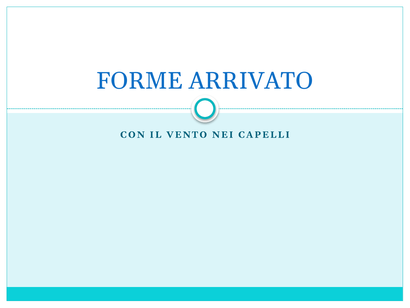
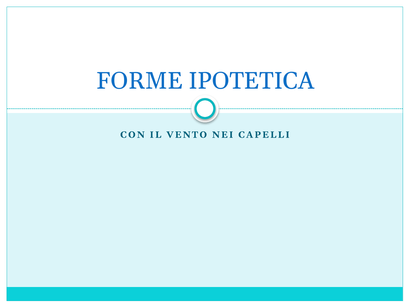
ARRIVATO: ARRIVATO -> IPOTETICA (251, 81)
